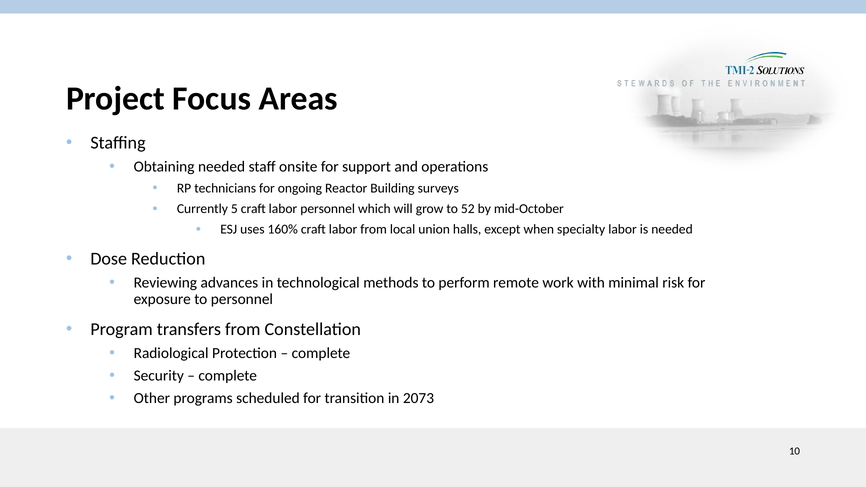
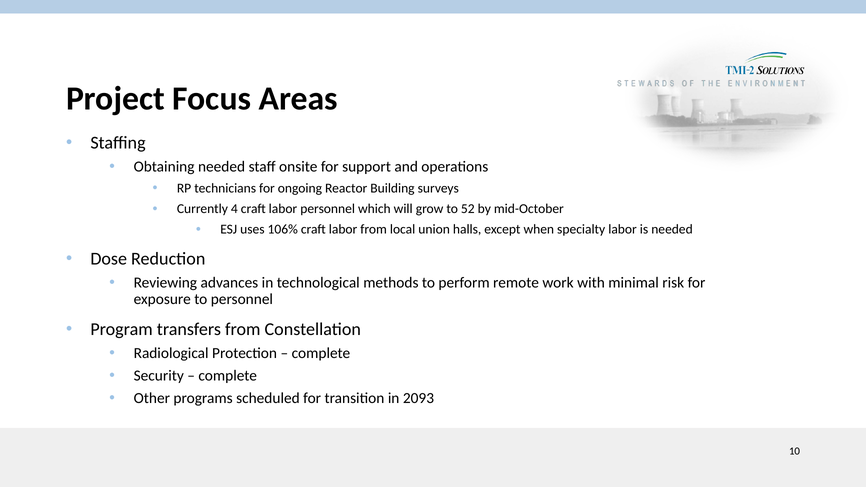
5: 5 -> 4 (234, 209)
160%: 160% -> 106% (283, 230)
2073: 2073 -> 2093 (418, 398)
